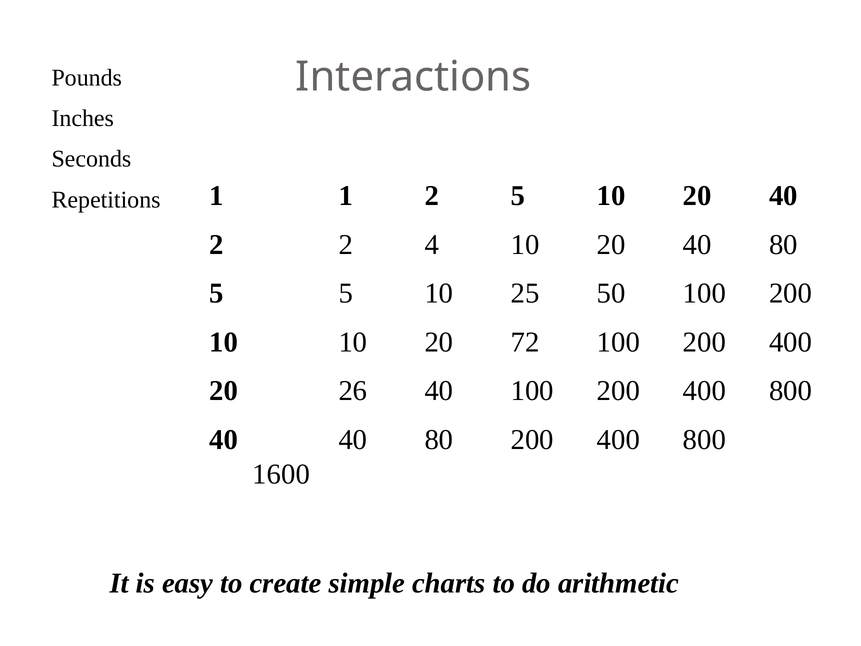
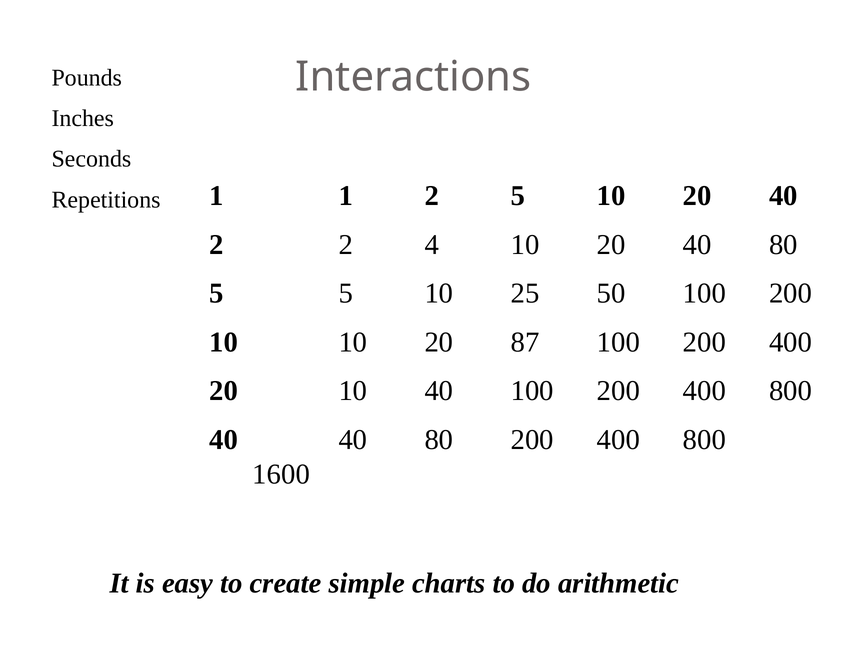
72: 72 -> 87 (525, 342)
20 26: 26 -> 10 (353, 391)
